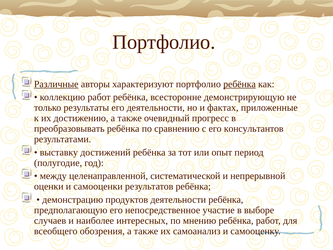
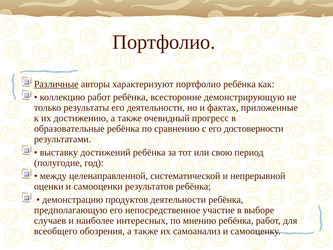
ребёнка underline: present -> none (240, 84)
преобразовывать: преобразовывать -> образовательные (69, 129)
консультантов: консультантов -> достоверности (254, 129)
опыт: опыт -> свою (222, 152)
